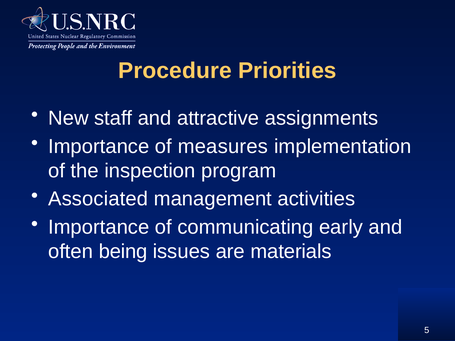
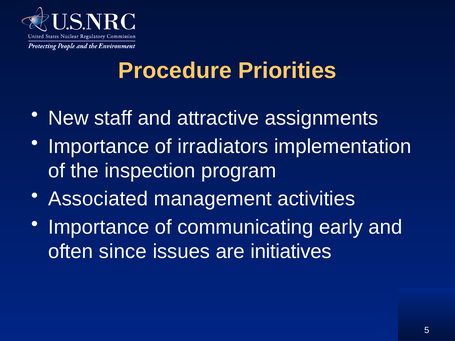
measures: measures -> irradiators (223, 147)
being: being -> since (123, 252)
materials: materials -> initiatives (291, 252)
